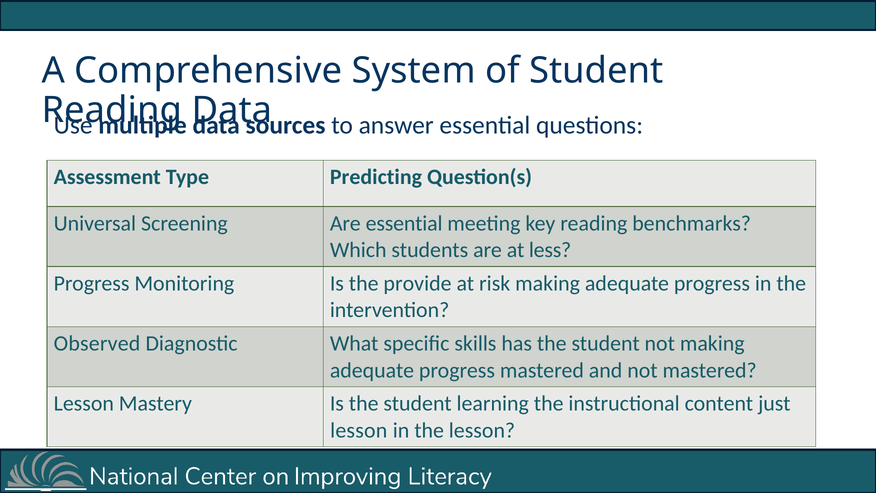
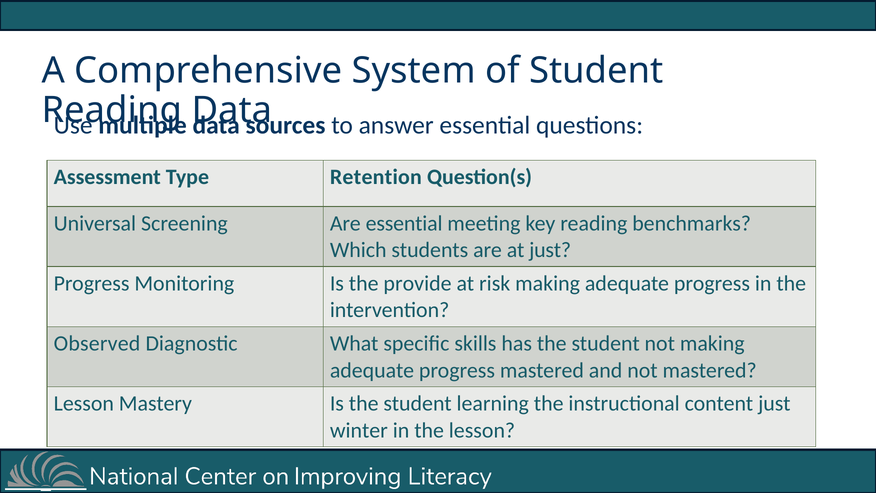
Predicting: Predicting -> Retention (376, 177)
at less: less -> just (550, 250)
lesson: lesson -> winter (359, 430)
